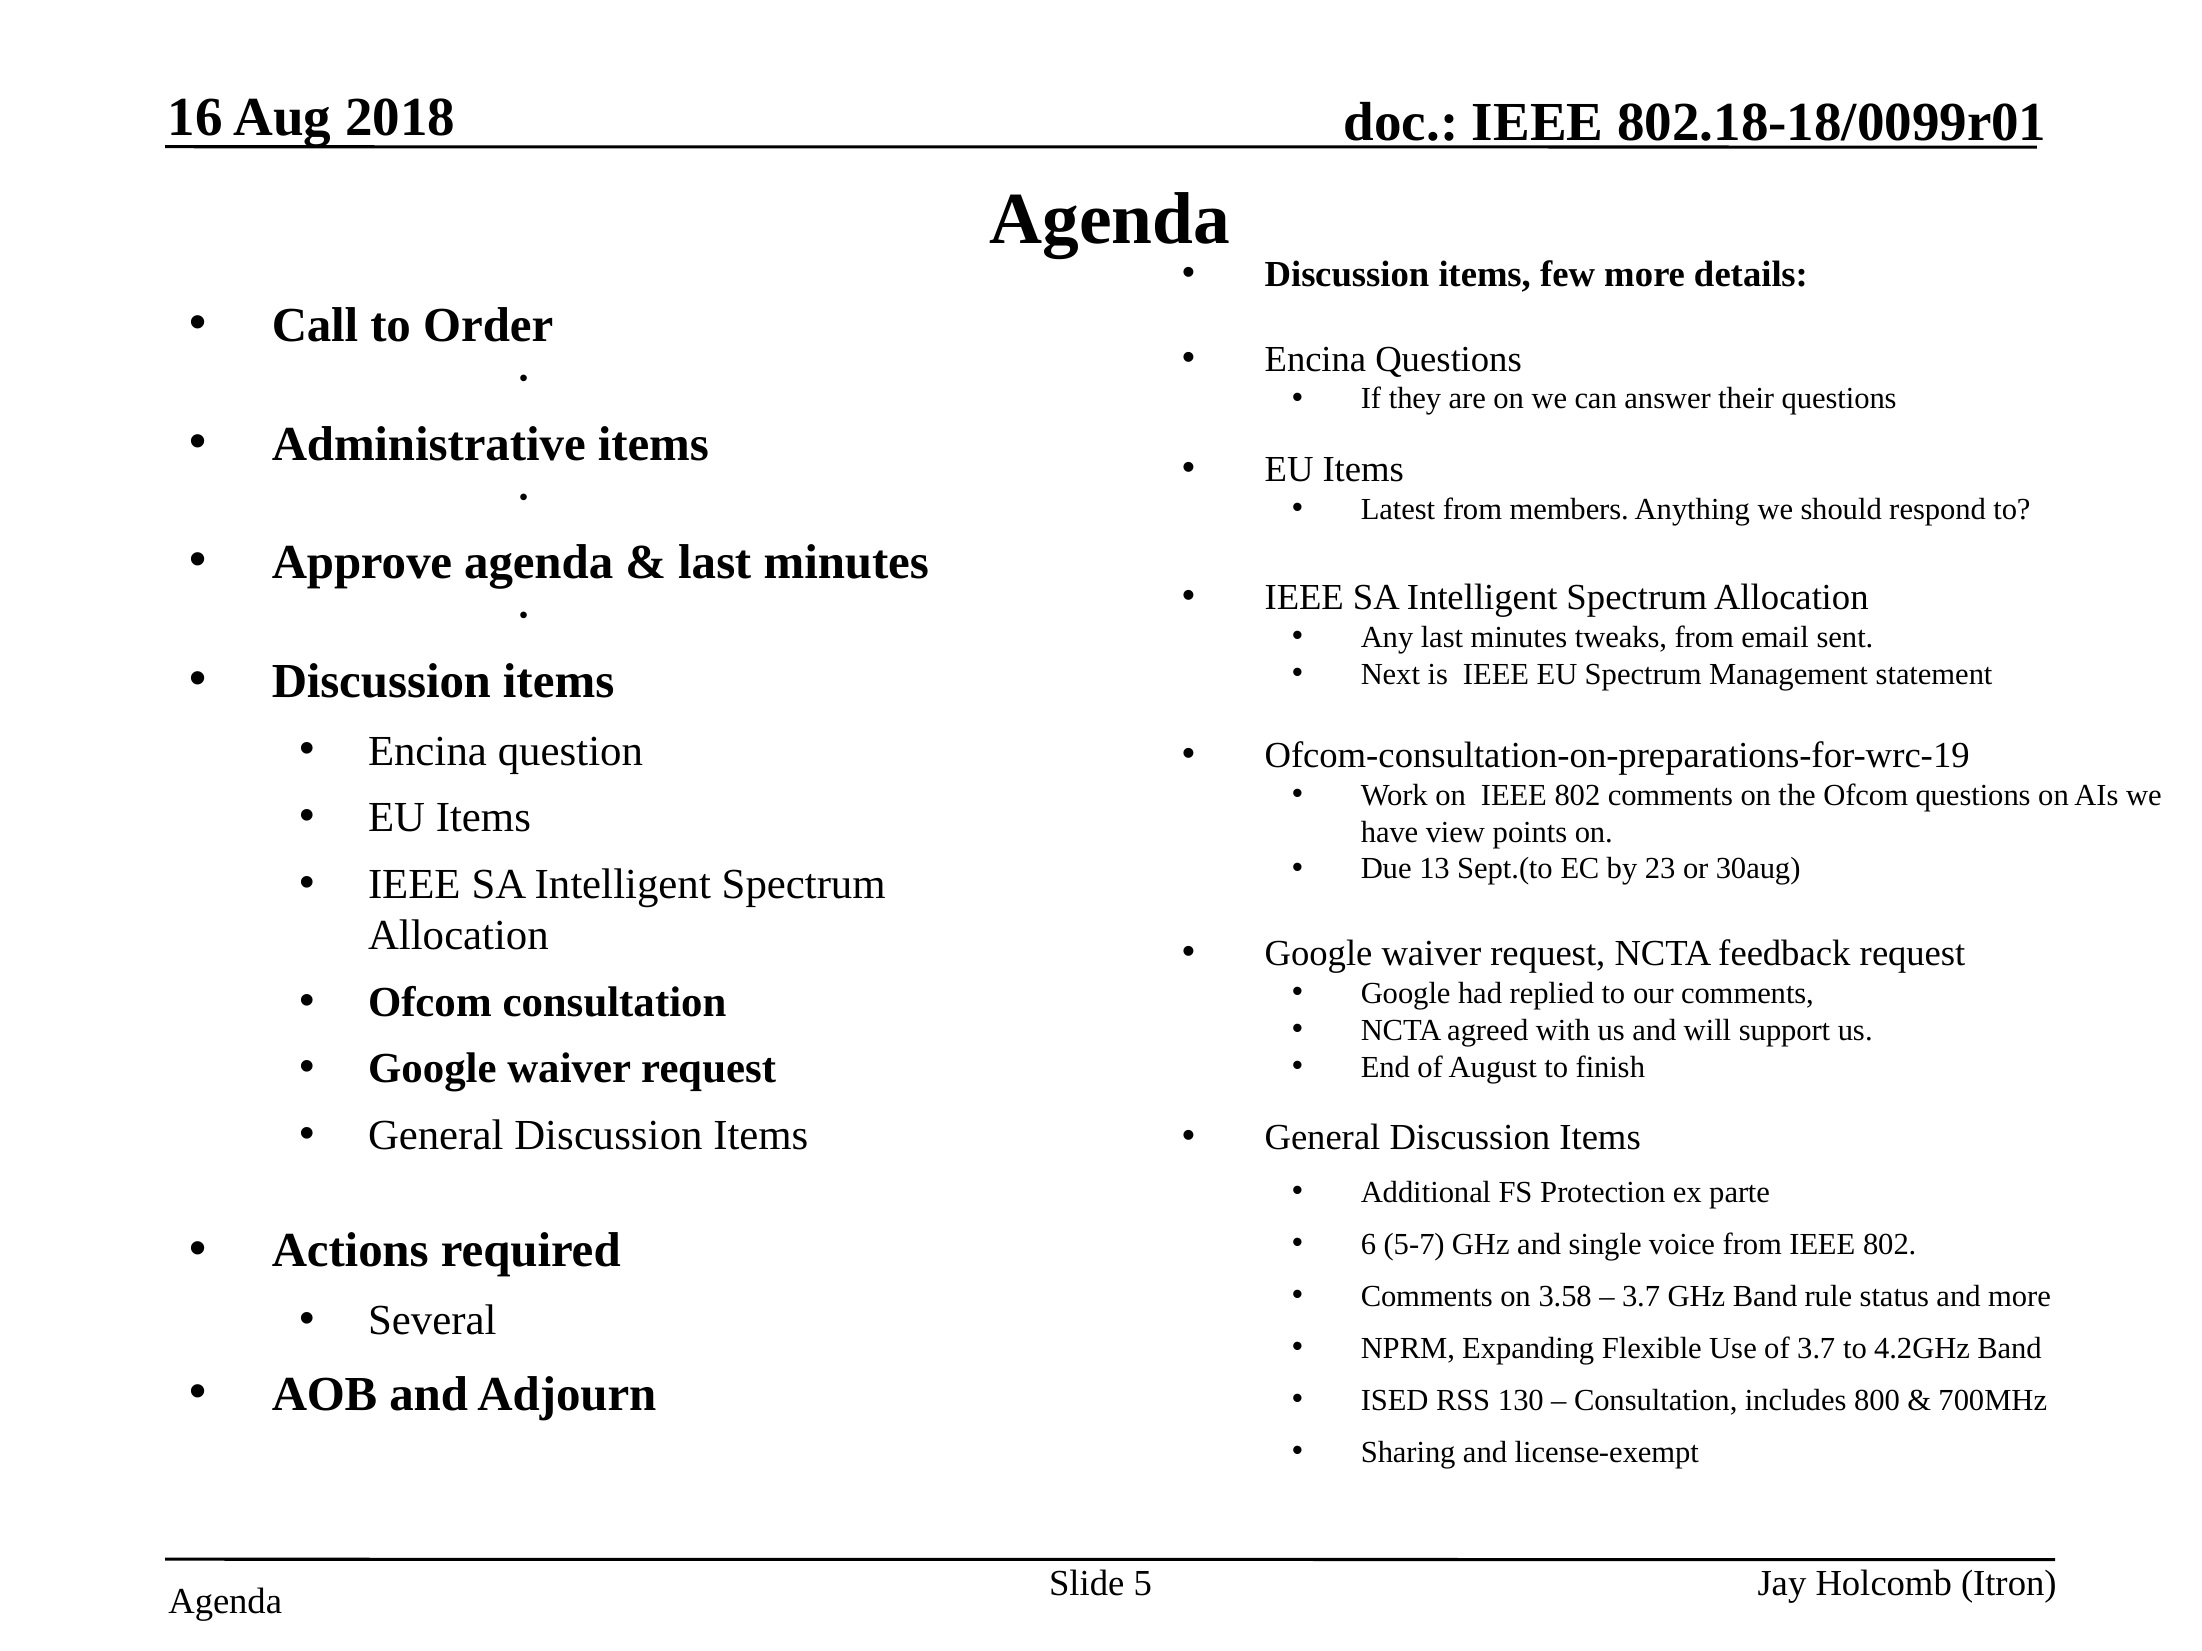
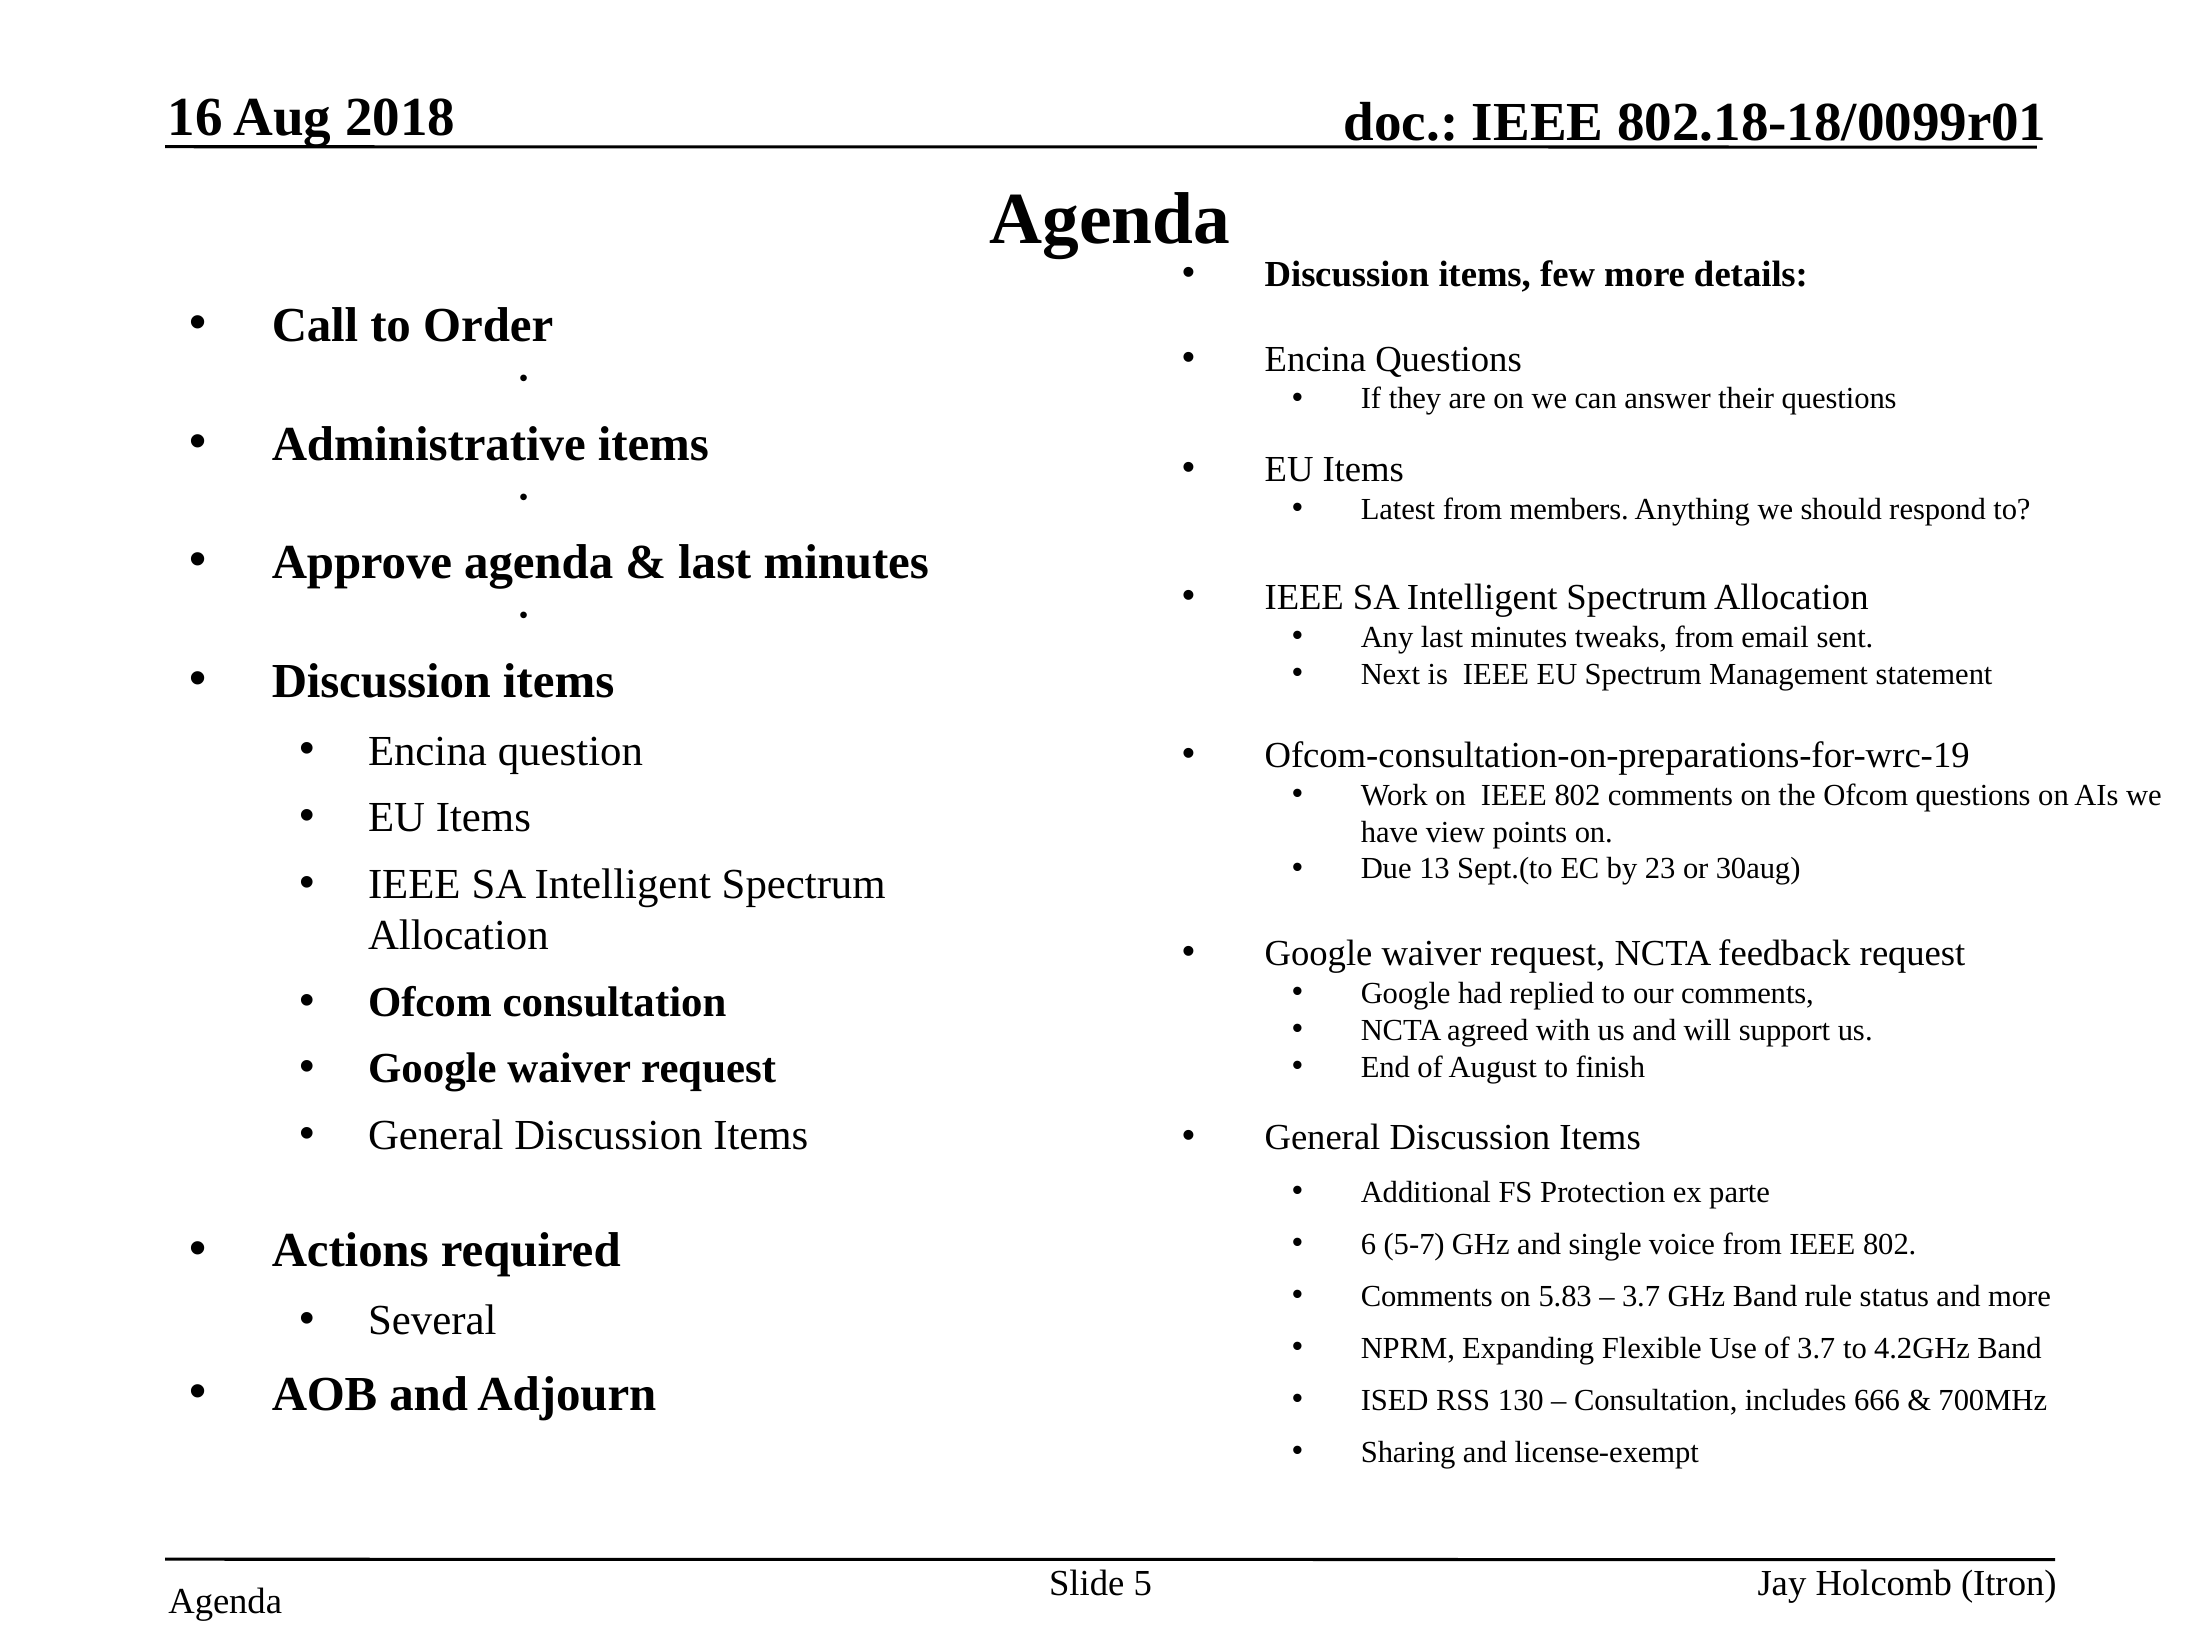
3.58: 3.58 -> 5.83 (1565, 1297)
800: 800 -> 666 (1877, 1401)
